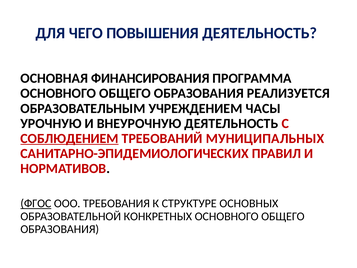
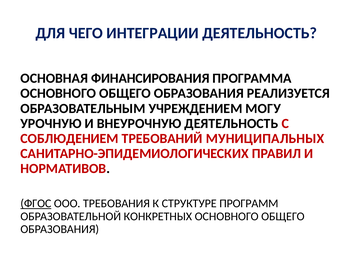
ПОВЫШЕНИЯ: ПОВЫШЕНИЯ -> ИНТЕГРАЦИИ (153, 33)
ЧАСЫ: ЧАСЫ -> МОГУ (263, 108)
СОБЛЮДЕНИЕМ underline: present -> none (70, 138)
ОСНОВНЫХ: ОСНОВНЫХ -> ПРОГРАММ (249, 203)
